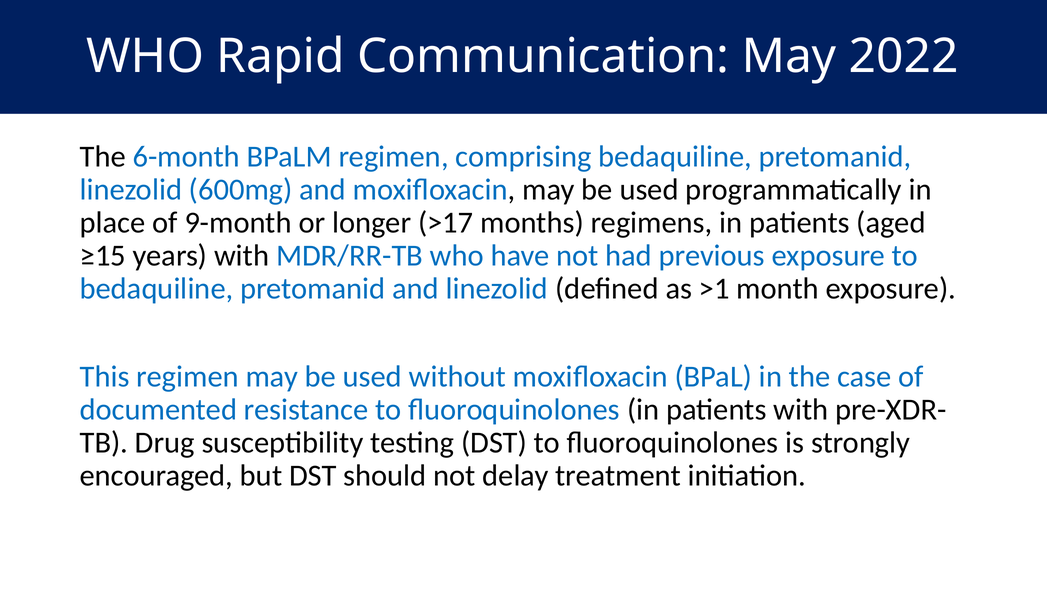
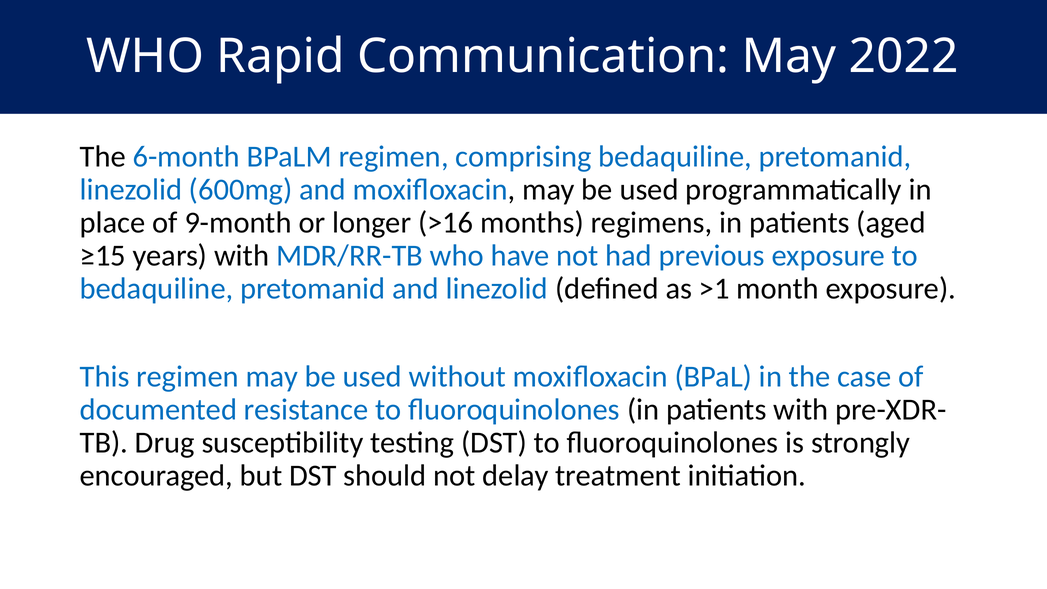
>17: >17 -> >16 (446, 223)
